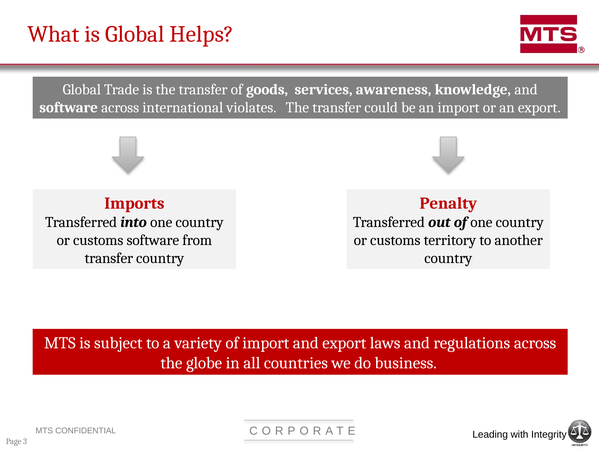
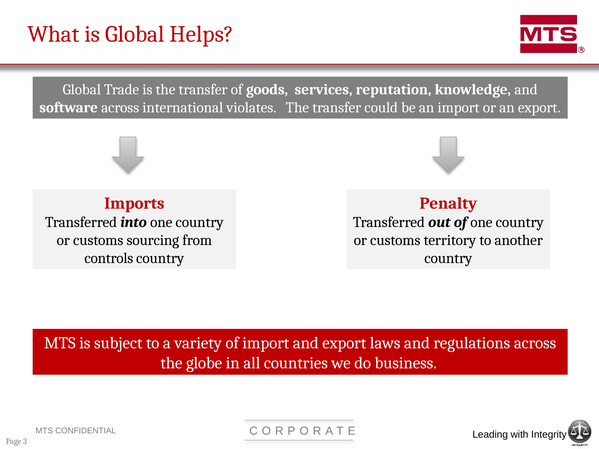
awareness: awareness -> reputation (394, 90)
customs software: software -> sourcing (153, 240)
transfer: transfer -> controls (109, 258)
